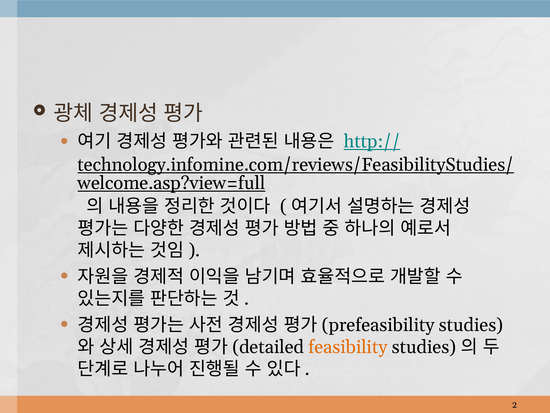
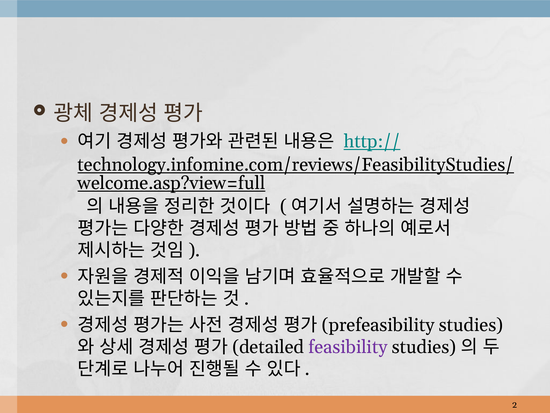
feasibility colour: orange -> purple (348, 347)
